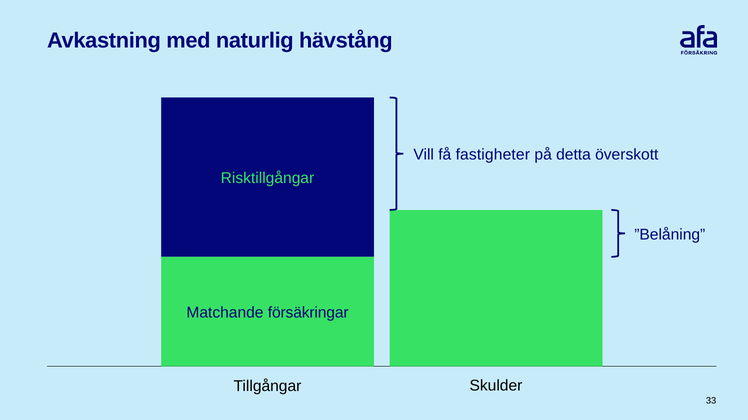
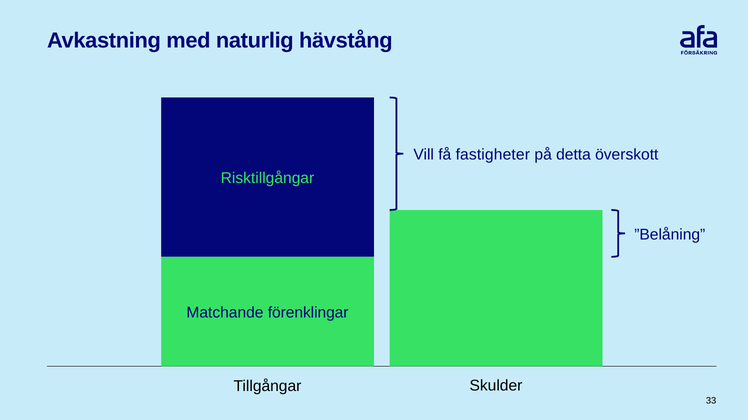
försäkringar: försäkringar -> förenklingar (308, 313)
